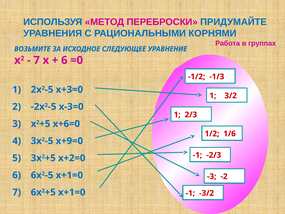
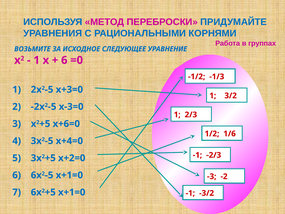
7: 7 -> 1 (37, 60)
х+9=0: х+9=0 -> х+4=0 (69, 141)
